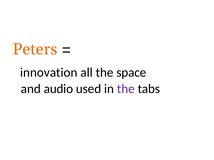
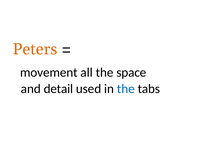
innovation: innovation -> movement (49, 73)
audio: audio -> detail (58, 89)
the colour: purple -> blue (126, 89)
